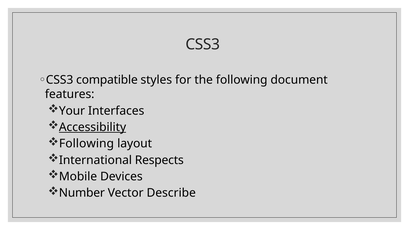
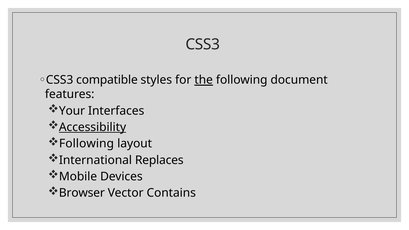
the underline: none -> present (204, 80)
Respects: Respects -> Replaces (159, 160)
Number: Number -> Browser (82, 193)
Describe: Describe -> Contains (171, 193)
